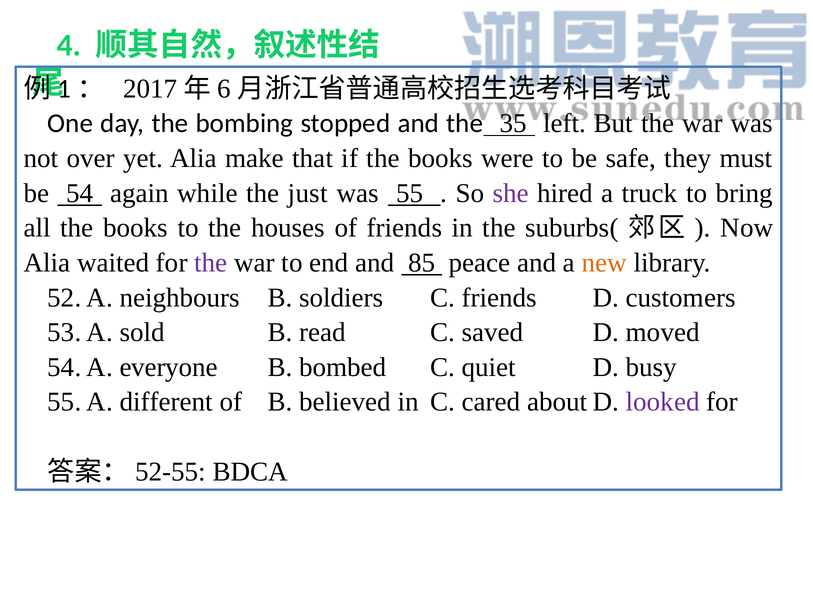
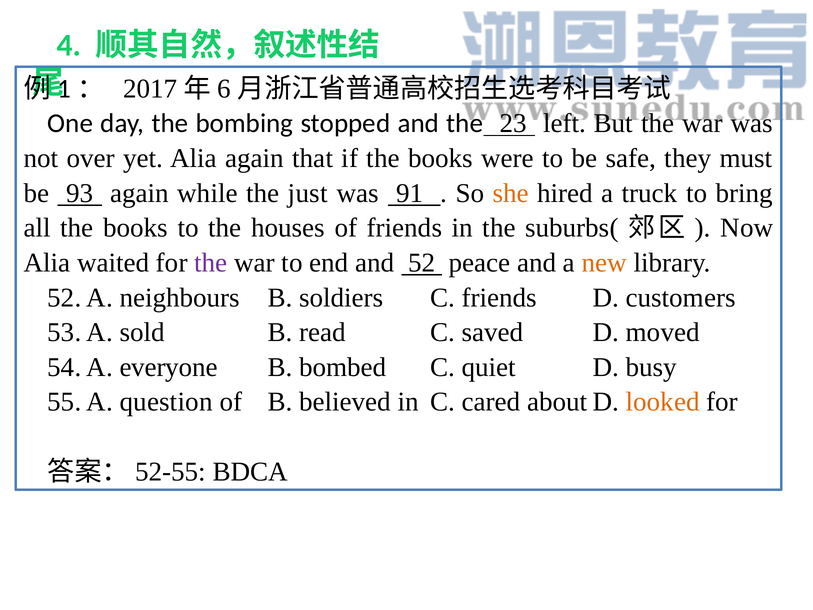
35: 35 -> 23 (513, 123)
Alia make: make -> again (255, 158)
be 54: 54 -> 93 (80, 193)
was 55: 55 -> 91 (410, 193)
she colour: purple -> orange (511, 193)
and 85: 85 -> 52 (422, 263)
different: different -> question (166, 402)
looked colour: purple -> orange (663, 402)
